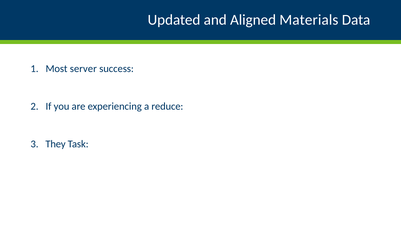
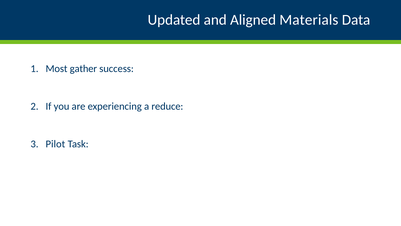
server: server -> gather (83, 69)
They: They -> Pilot (55, 144)
